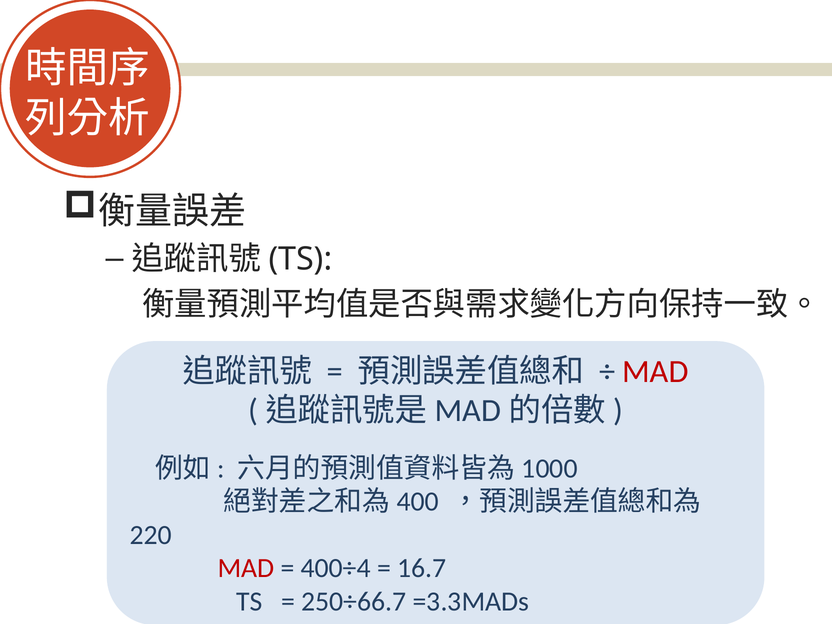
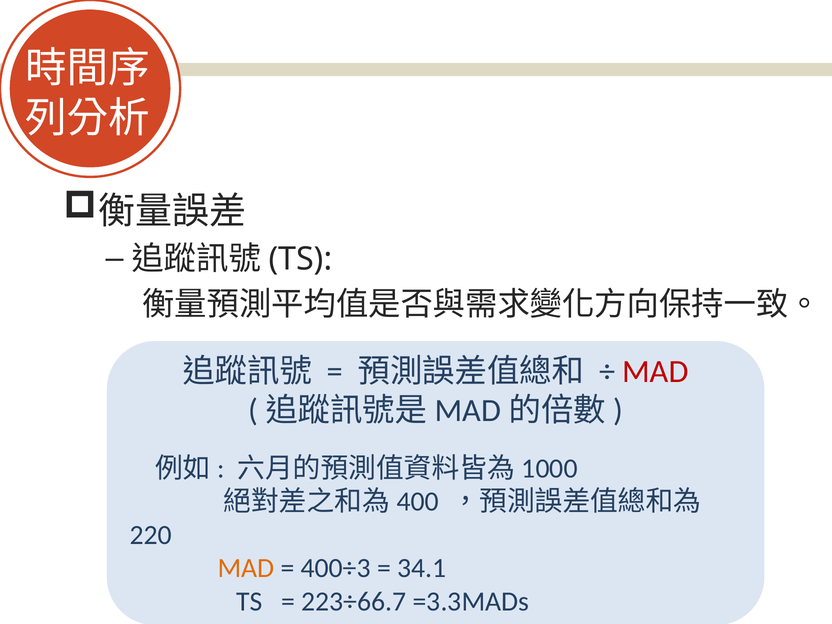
MAD colour: red -> orange (246, 568)
400÷4: 400÷4 -> 400÷3 (336, 568)
16.7: 16.7 -> 34.1 (422, 568)
250÷66.7: 250÷66.7 -> 223÷66.7 (354, 602)
